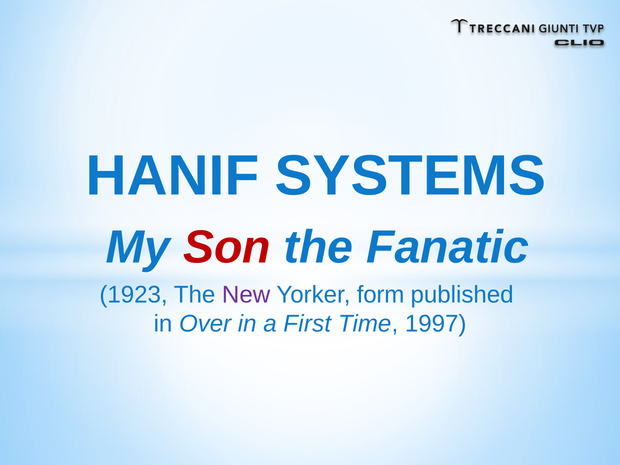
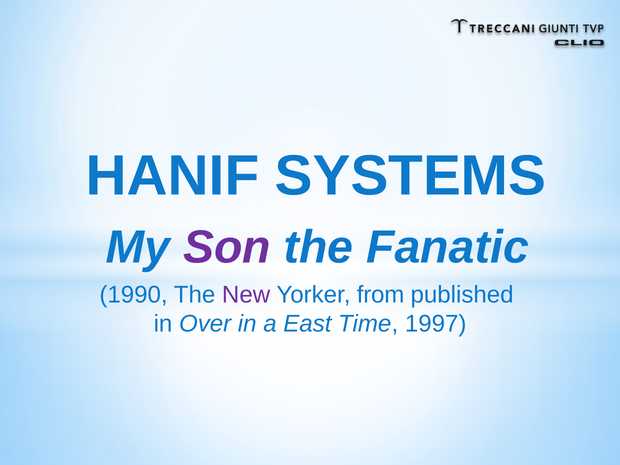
Son colour: red -> purple (227, 248)
1923: 1923 -> 1990 (134, 295)
form: form -> from (381, 295)
First: First -> East (307, 324)
